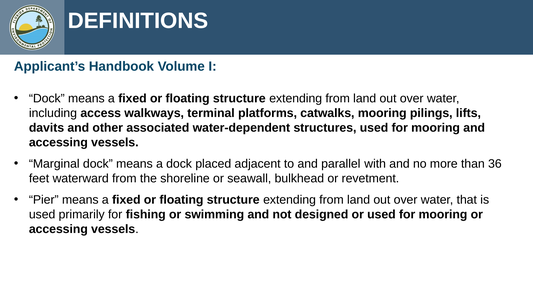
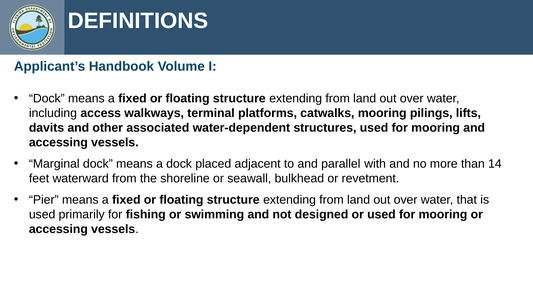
36: 36 -> 14 (495, 164)
